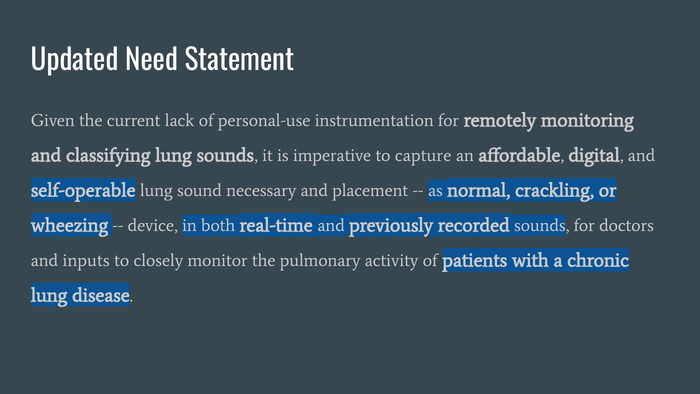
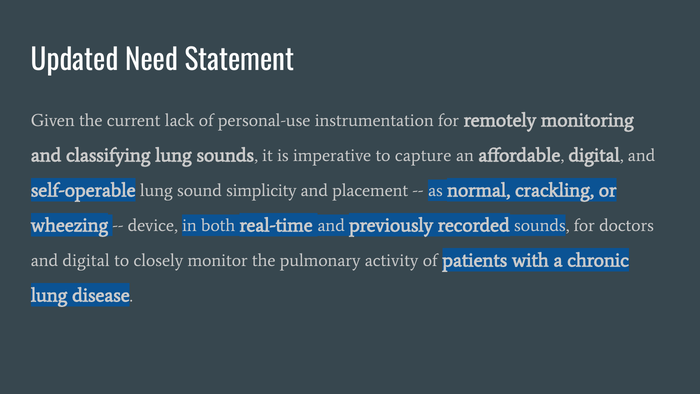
necessary: necessary -> simplicity (261, 191)
and inputs: inputs -> digital (86, 261)
